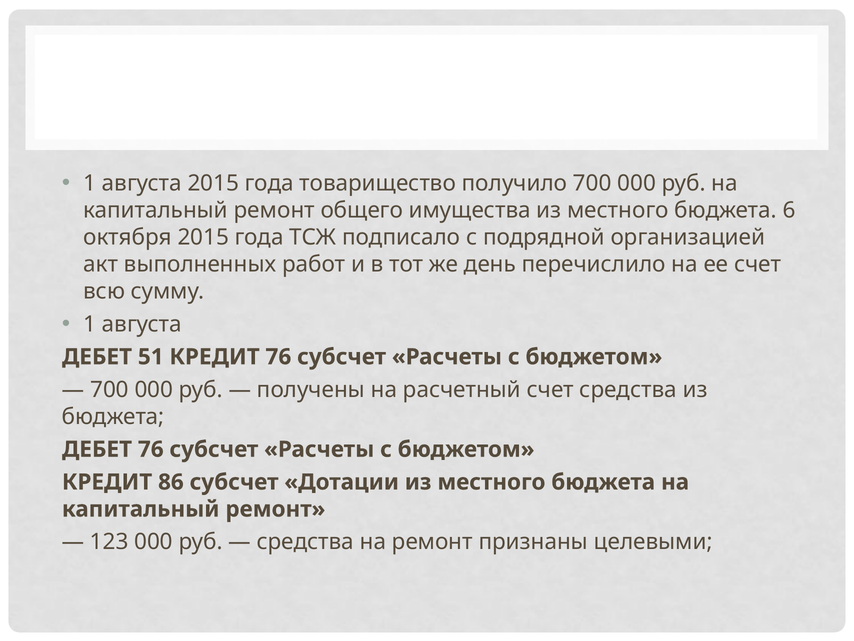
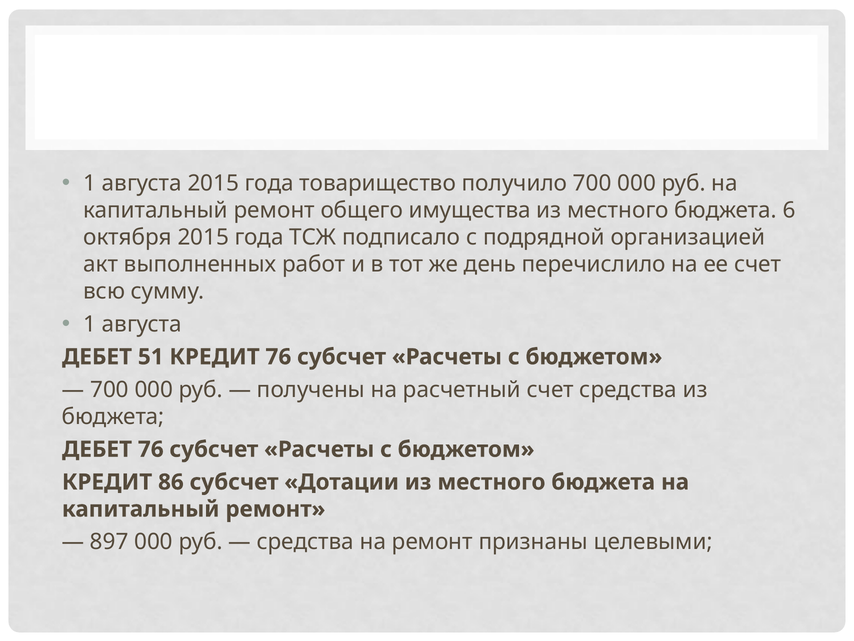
123: 123 -> 897 (109, 542)
